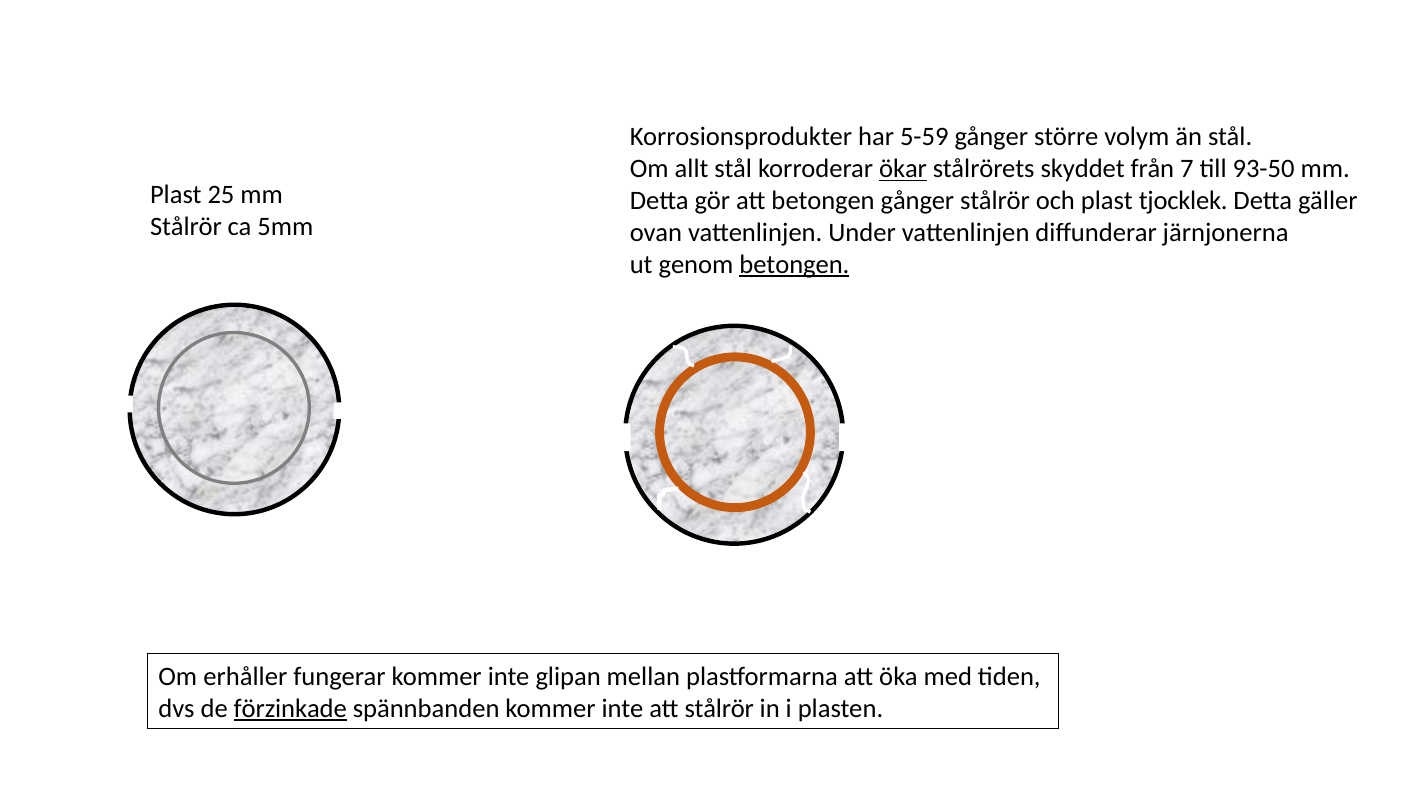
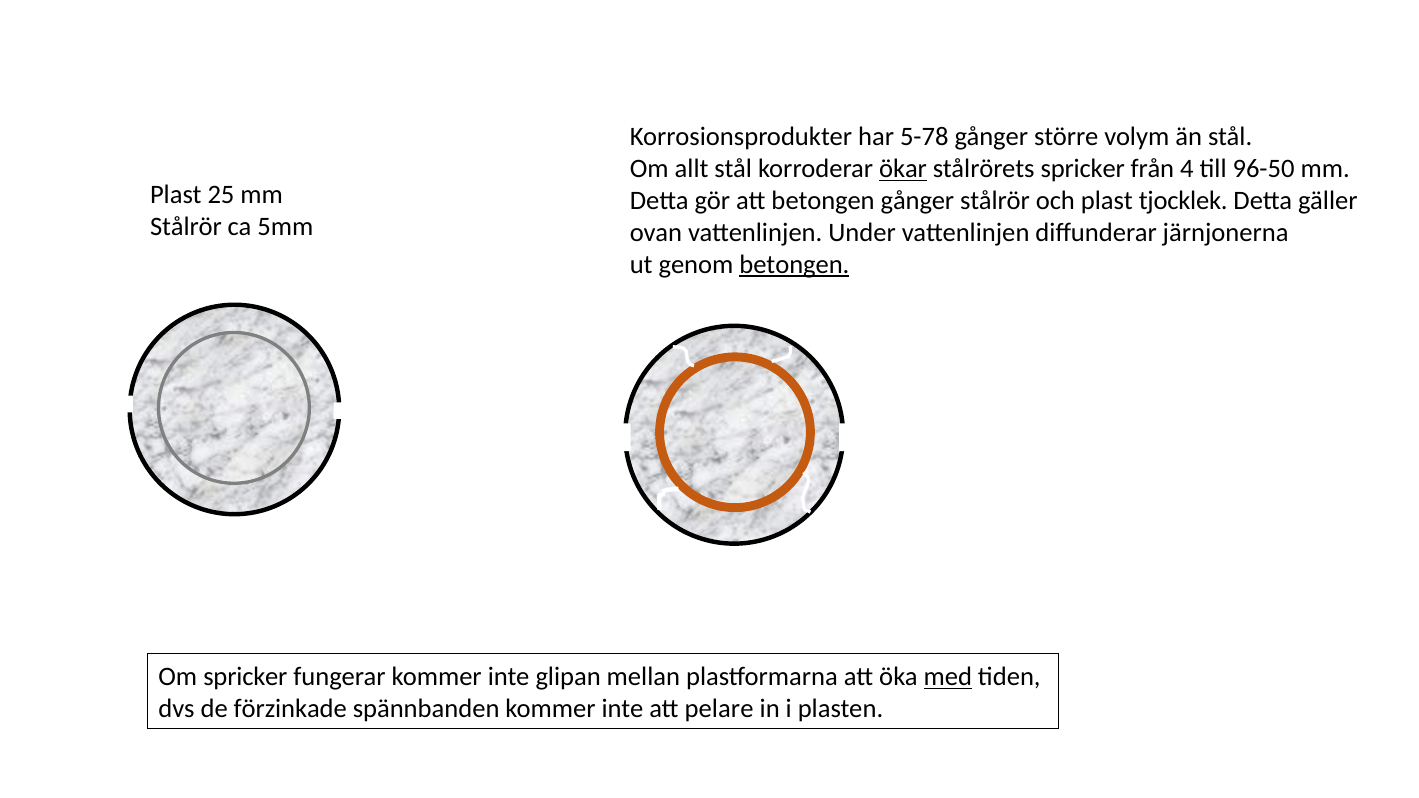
5-59: 5-59 -> 5-78 (924, 137)
stålrörets skyddet: skyddet -> spricker (1083, 169)
7: 7 -> 4 (1187, 169)
93-50: 93-50 -> 96-50 (1264, 169)
Om erhåller: erhåller -> spricker (245, 677)
med underline: none -> present (948, 677)
förzinkade underline: present -> none (290, 709)
att stålrör: stålrör -> pelare (719, 709)
